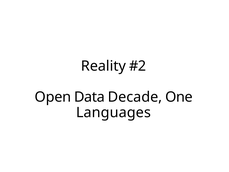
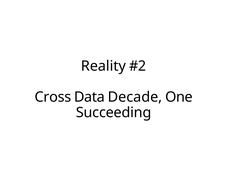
Open: Open -> Cross (53, 97)
Languages: Languages -> Succeeding (114, 112)
